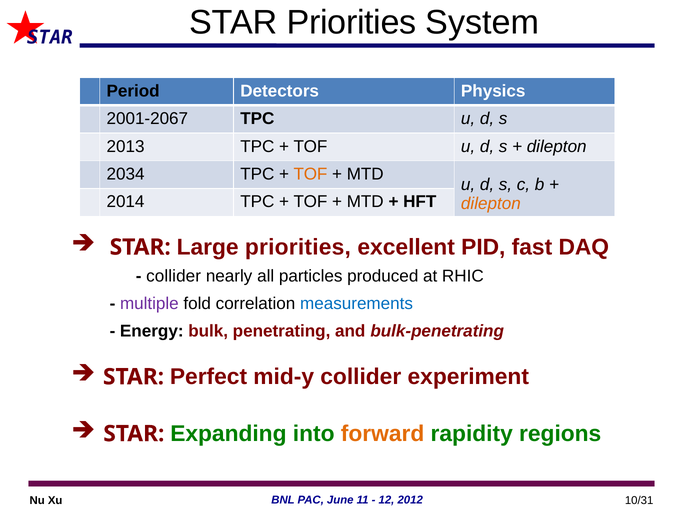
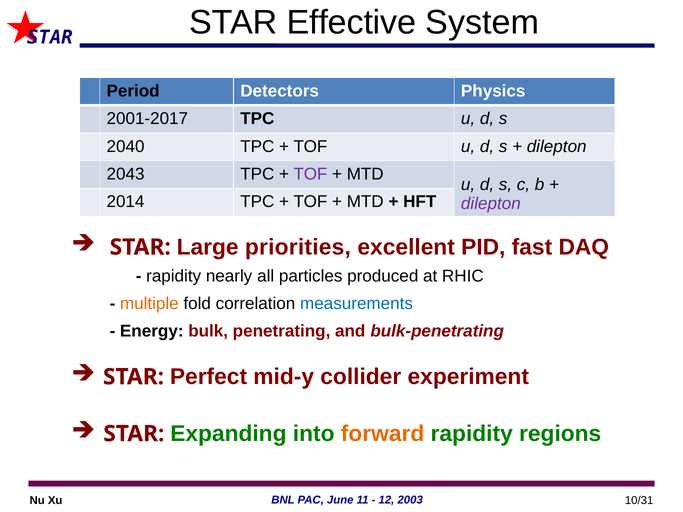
STAR Priorities: Priorities -> Effective (352, 22)
2001-2067: 2001-2067 -> 2001-2017 (147, 119)
2013: 2013 -> 2040 (126, 146)
2034: 2034 -> 2043 (126, 174)
TOF colour: orange -> purple (310, 174)
dilepton colour: orange -> purple (491, 204)
collider: collider -> rapidity (174, 276)
multiple colour: purple -> orange (149, 304)
2012: 2012 -> 2003 (410, 500)
